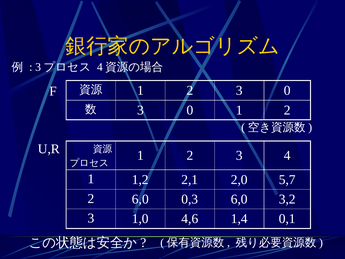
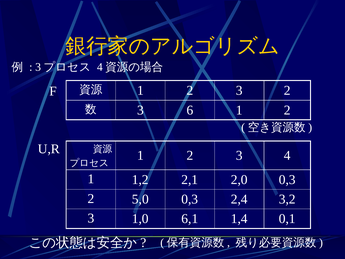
2 3 0: 0 -> 2 (287, 90)
0: 0 -> 6 (190, 110)
2,0 5,7: 5,7 -> 0,3 (287, 180)
2 6,0: 6,0 -> 5,0 (140, 199)
0,3 6,0: 6,0 -> 2,4 (239, 199)
4,6: 4,6 -> 6,1 (190, 219)
